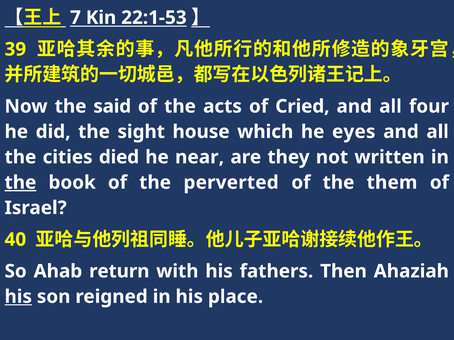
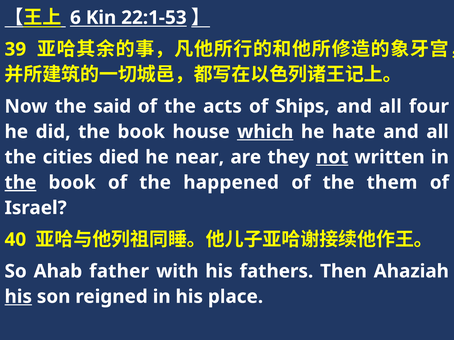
7: 7 -> 6 (75, 18)
Cried: Cried -> Ships (302, 107)
did the sight: sight -> book (141, 132)
which underline: none -> present (265, 132)
eyes: eyes -> hate (354, 132)
not underline: none -> present (332, 157)
perverted: perverted -> happened (231, 183)
return: return -> father (119, 272)
